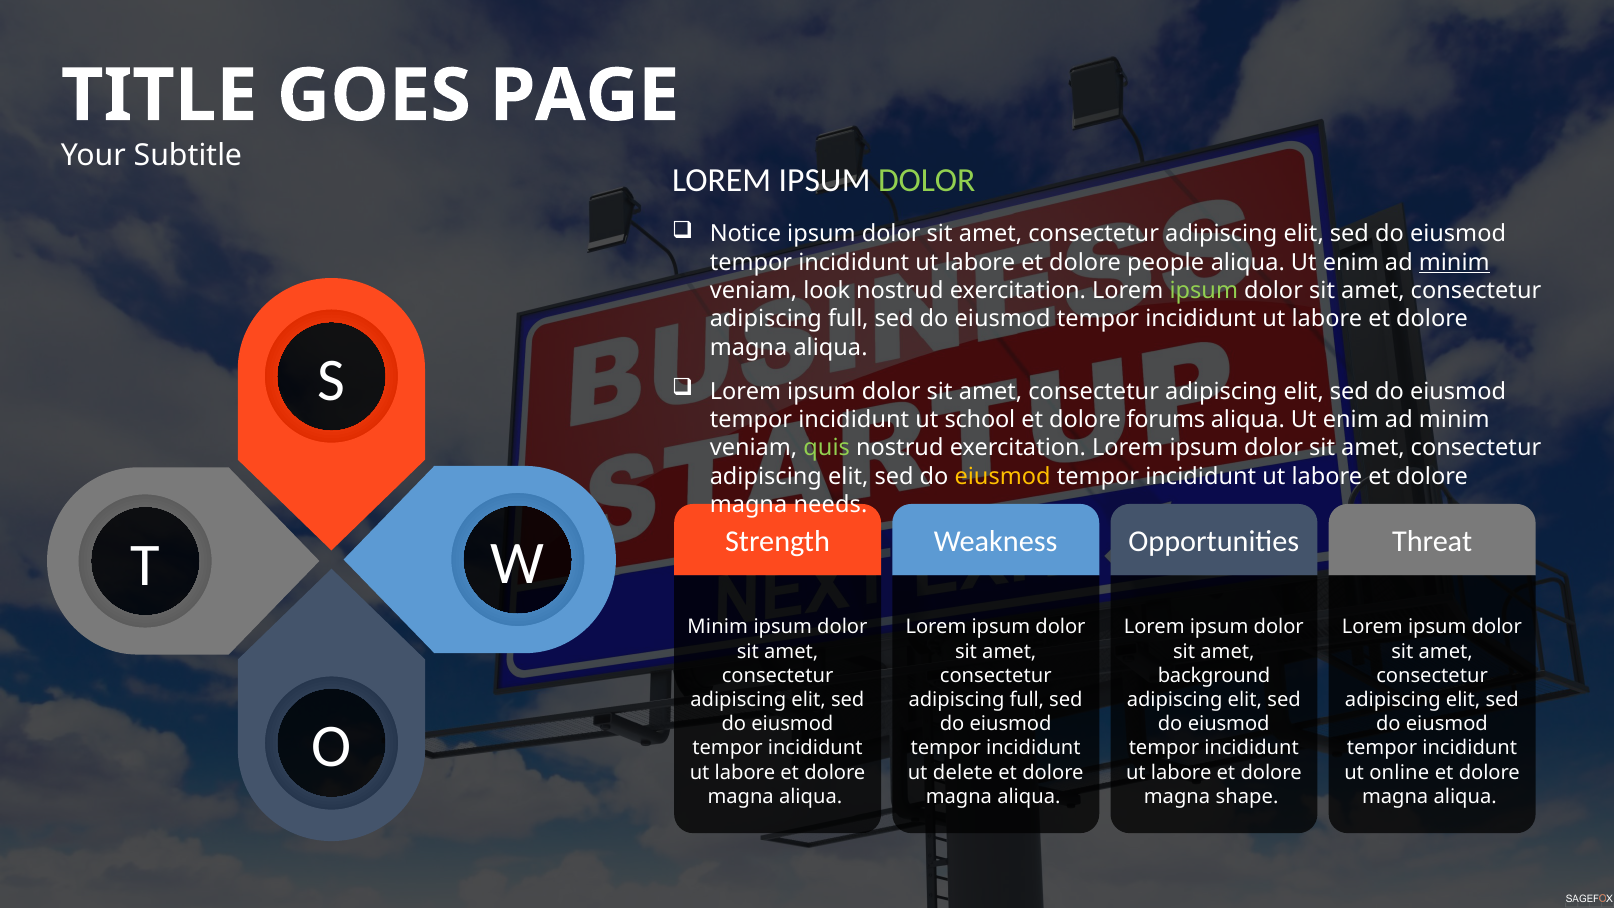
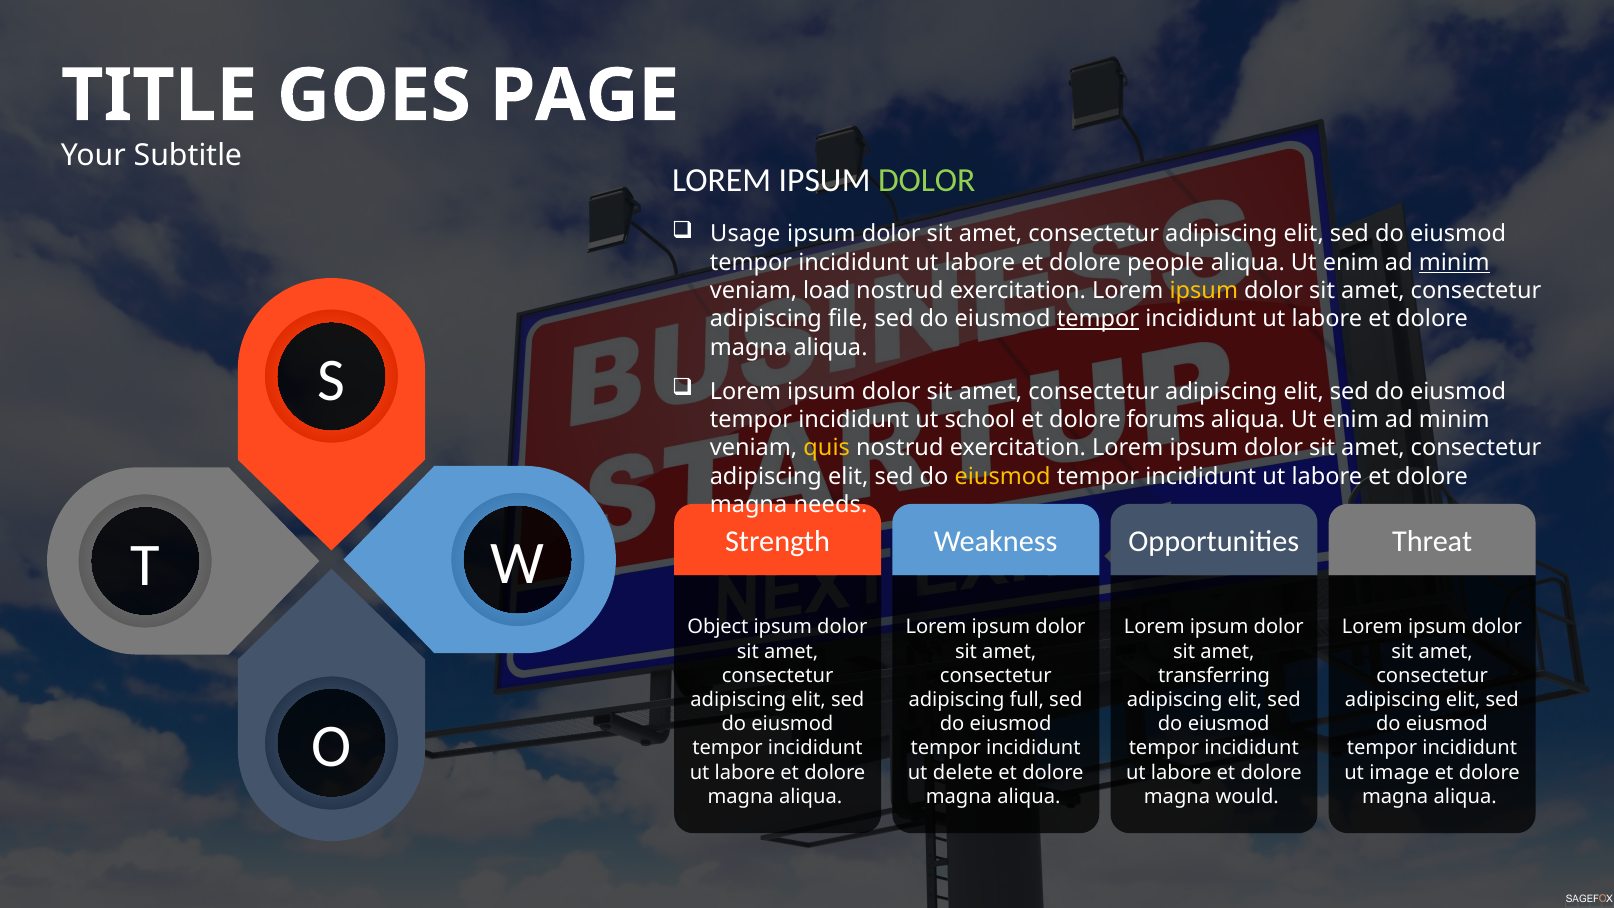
Notice: Notice -> Usage (745, 234)
look: look -> load (827, 291)
ipsum colour: light green -> yellow (1204, 291)
full: full -> file (848, 319)
tempor underline: none -> present (1098, 319)
quis colour: light green -> yellow (827, 448)
Minim: Minim -> Object (718, 627)
background: background -> transferring (1214, 676)
online: online -> image (1399, 772)
shape: shape -> would (1247, 797)
